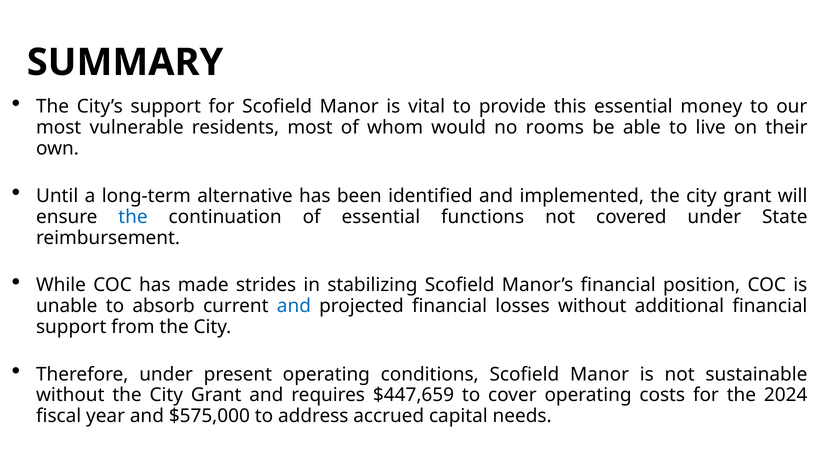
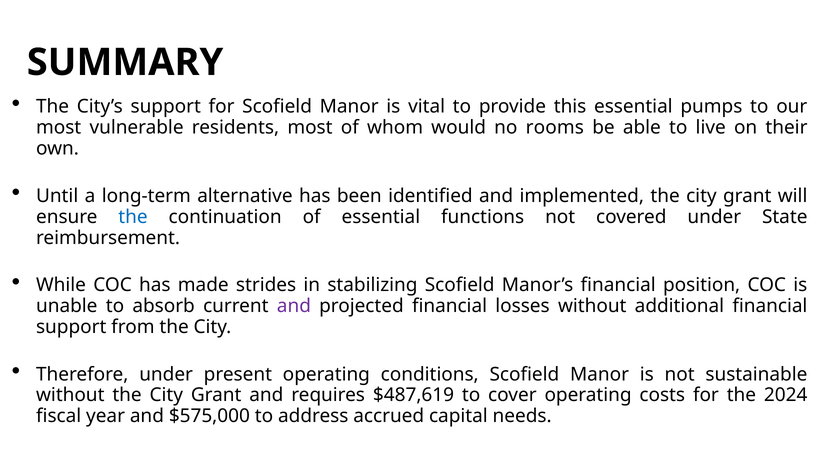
money: money -> pumps (711, 107)
and colour: blue -> purple (294, 306)
$447,659: $447,659 -> $487,619 (414, 395)
